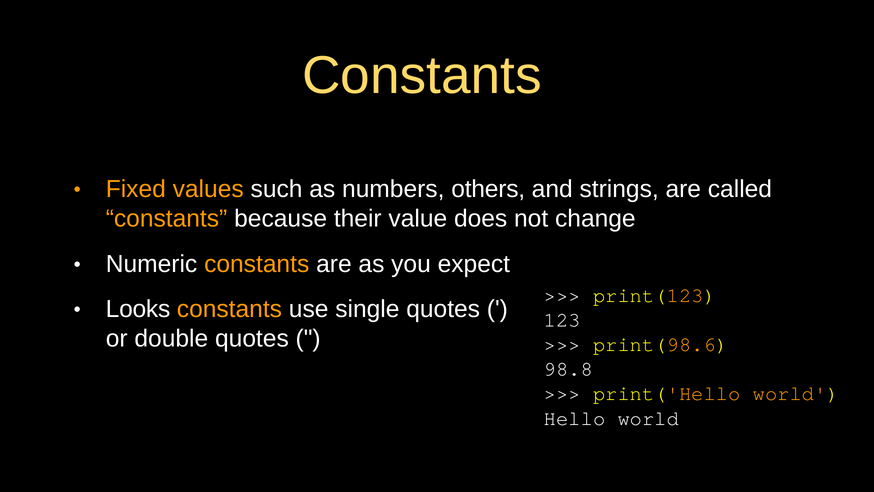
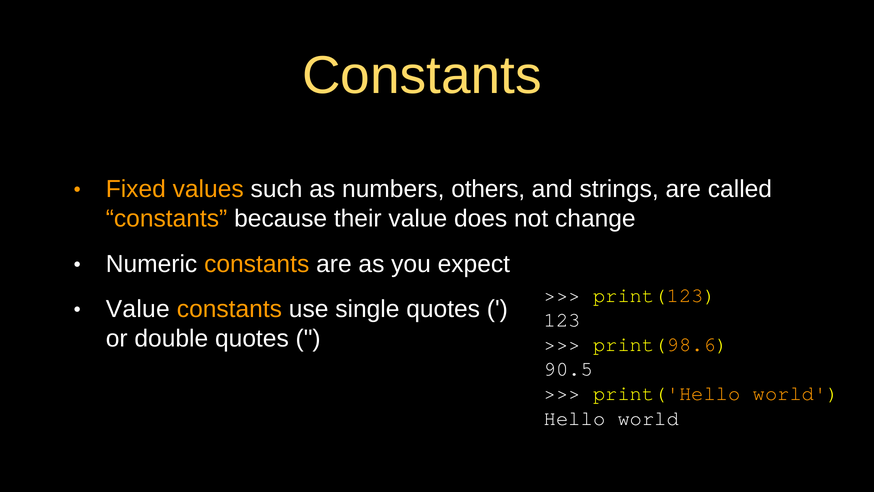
Looks: Looks -> Value (138, 309)
98.8: 98.8 -> 90.5 (568, 369)
